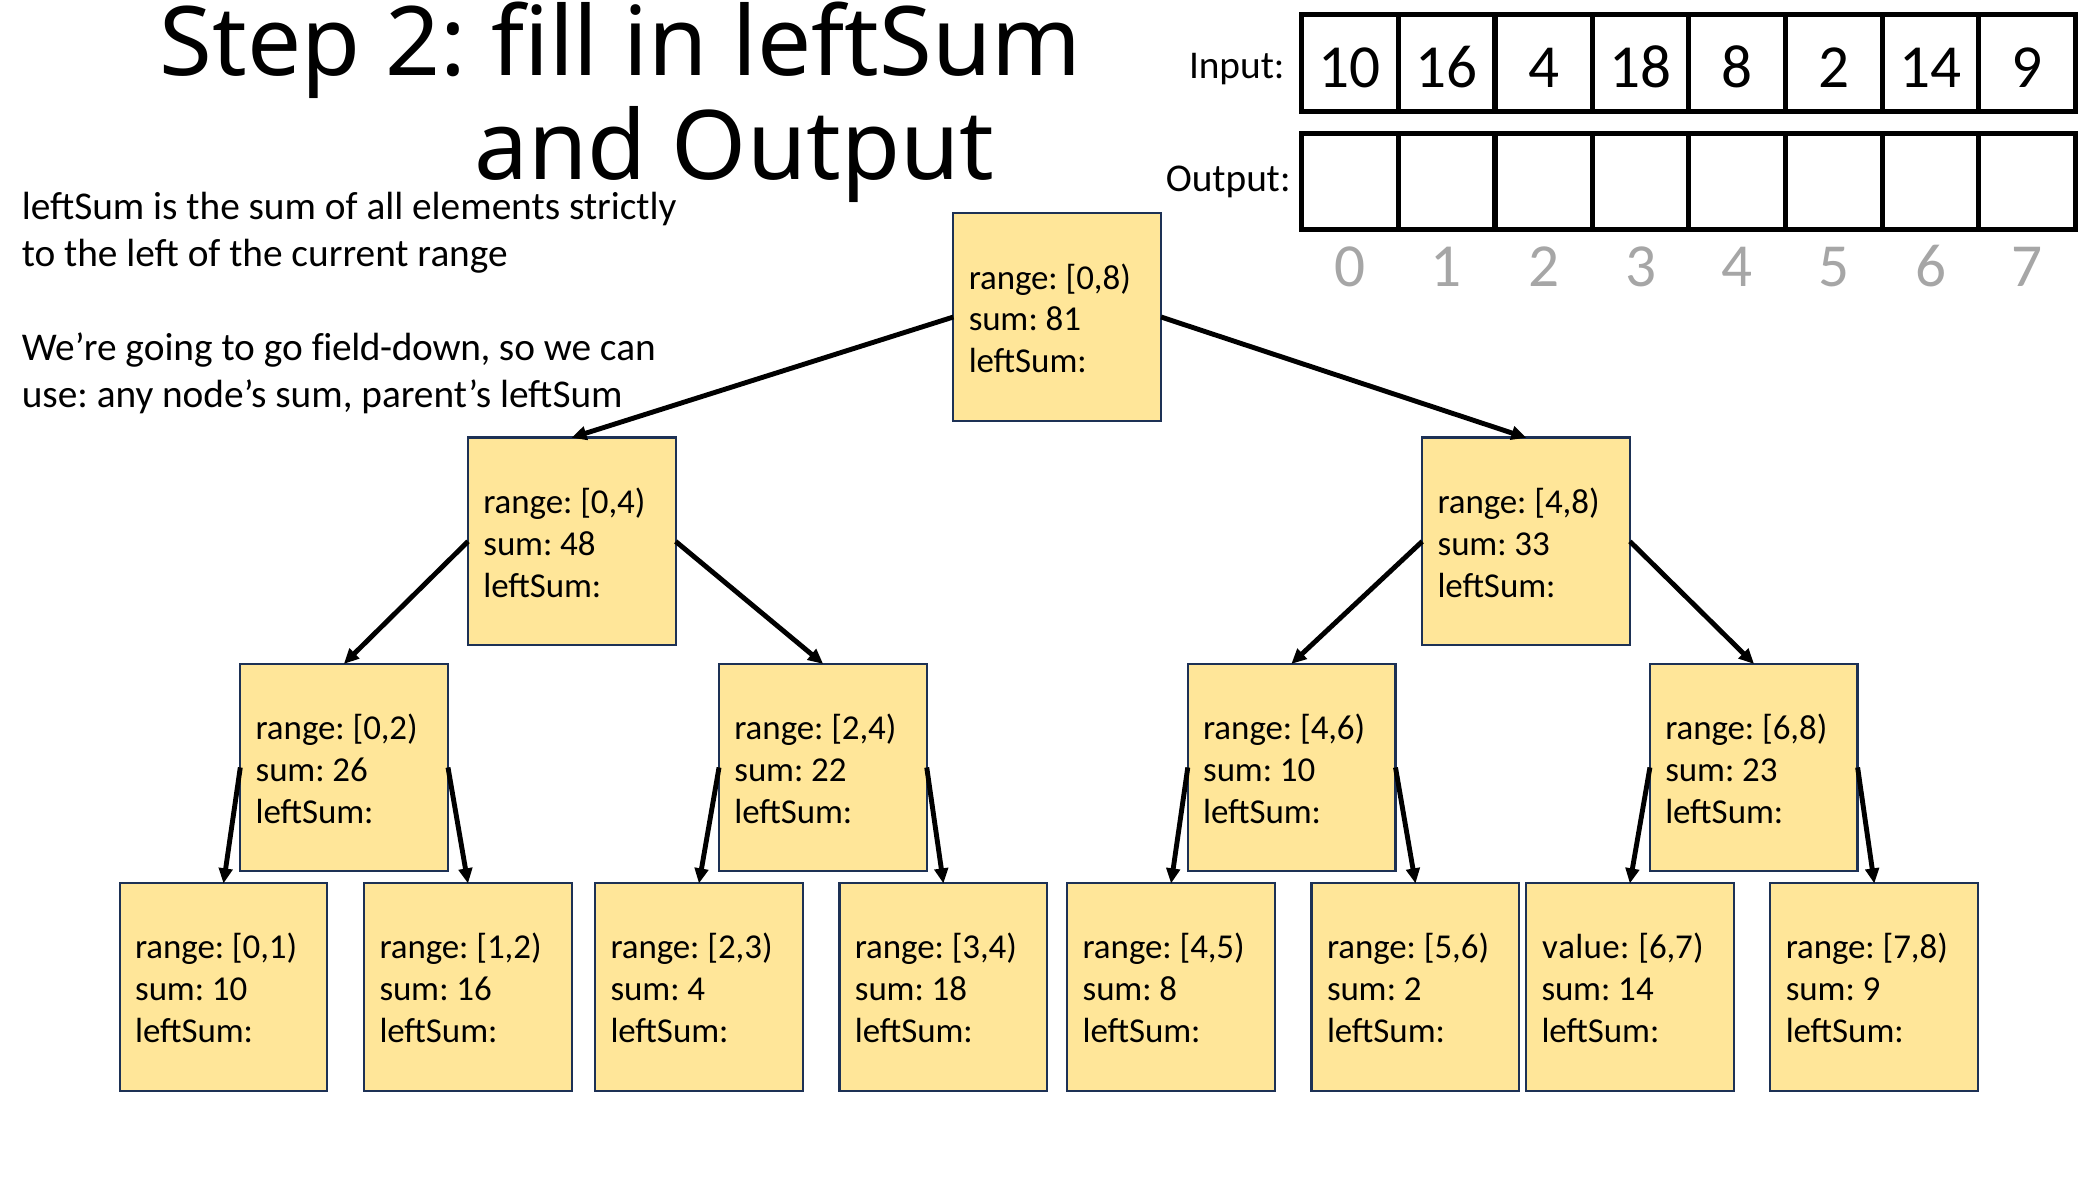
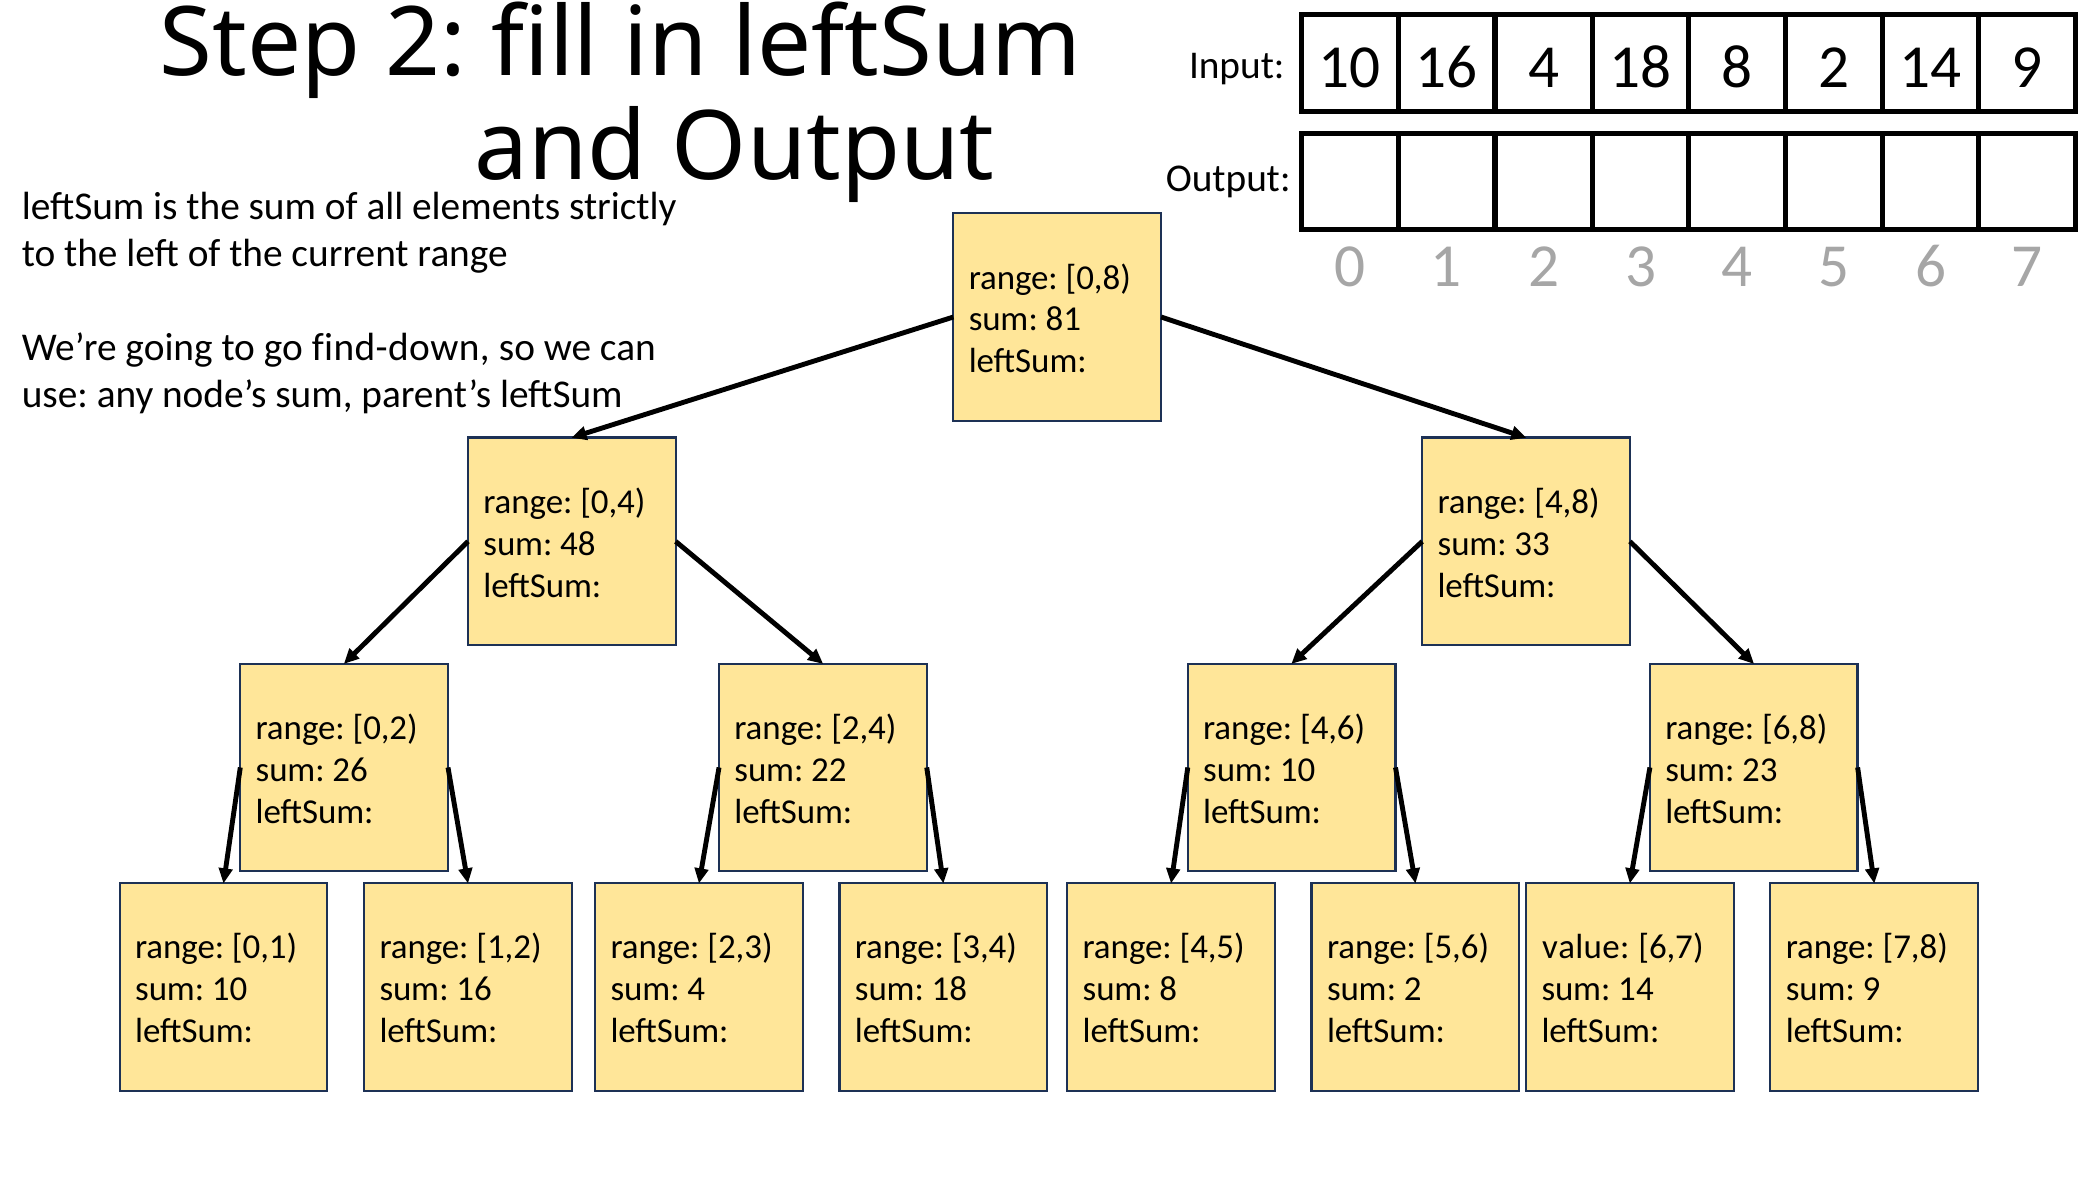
field-down: field-down -> find-down (401, 348)
